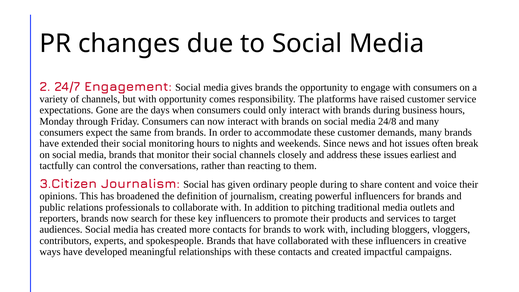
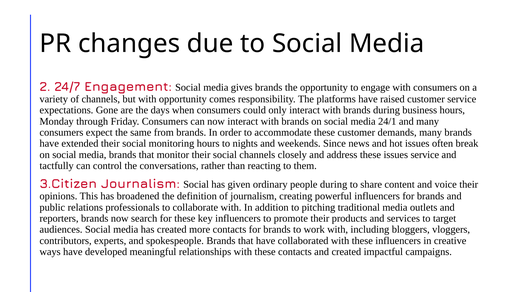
24/8: 24/8 -> 24/1 (387, 121)
issues earliest: earliest -> service (425, 155)
